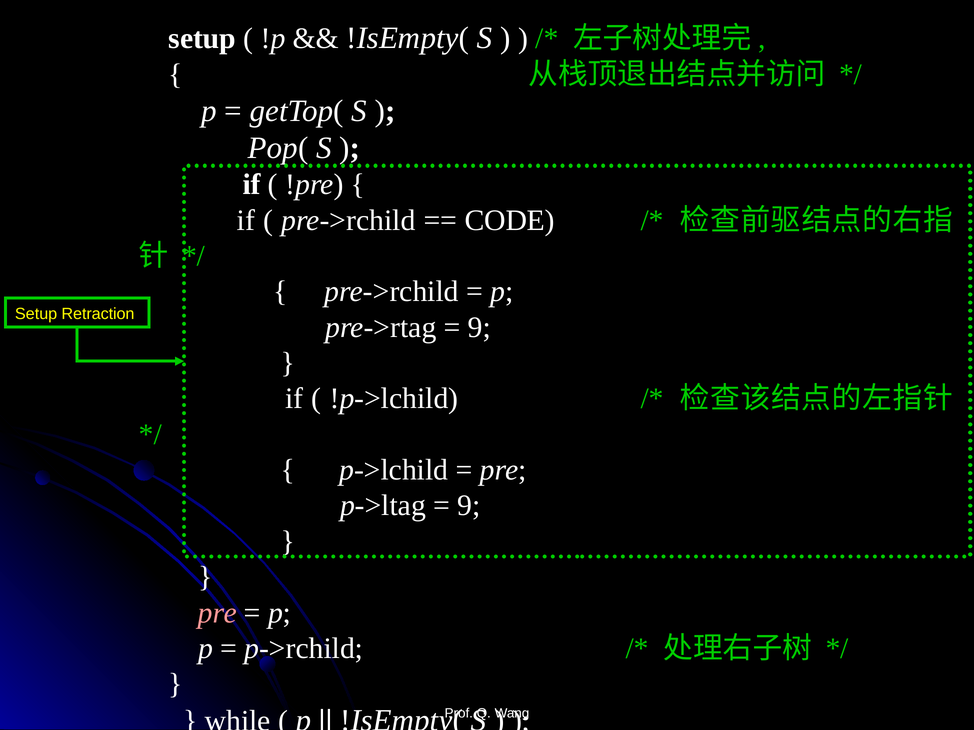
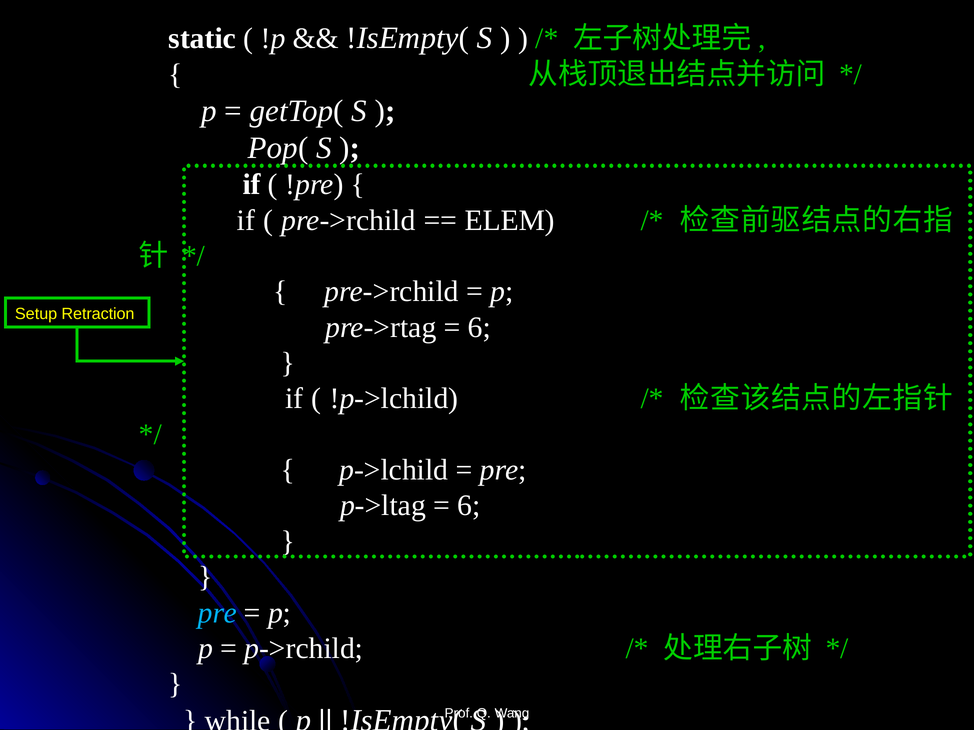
setup: setup -> static (202, 38)
CODE: CODE -> ELEM (510, 220)
9: 9 -> 6 (480, 328)
9: 9 -> 6 (469, 506)
pre colour: pink -> light blue (217, 613)
